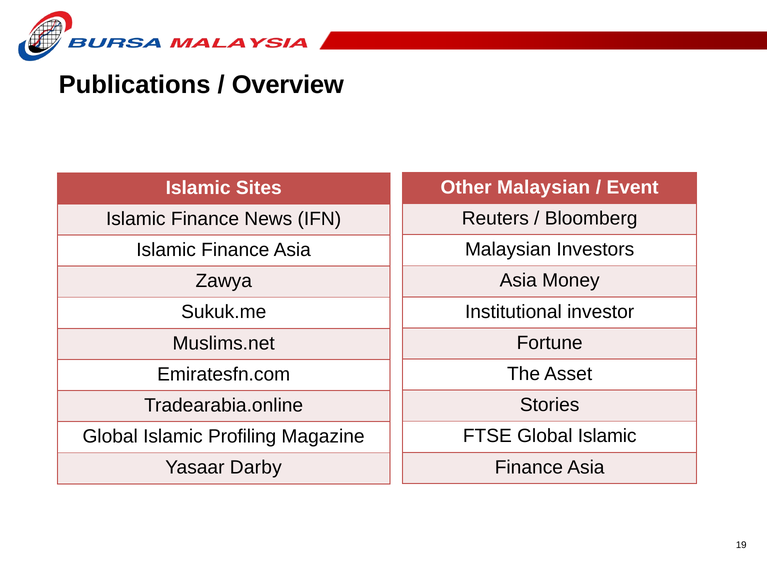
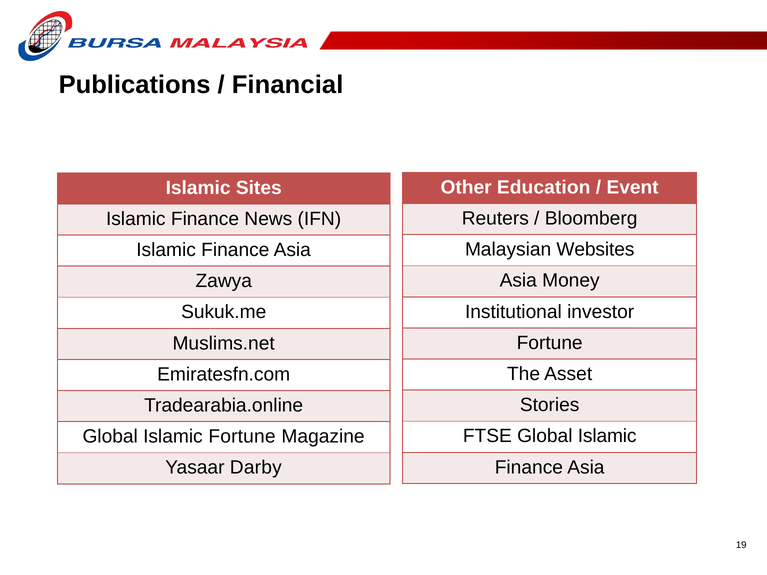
Overview: Overview -> Financial (288, 85)
Other Malaysian: Malaysian -> Education (544, 187)
Investors: Investors -> Websites (595, 250)
Islamic Profiling: Profiling -> Fortune (242, 437)
